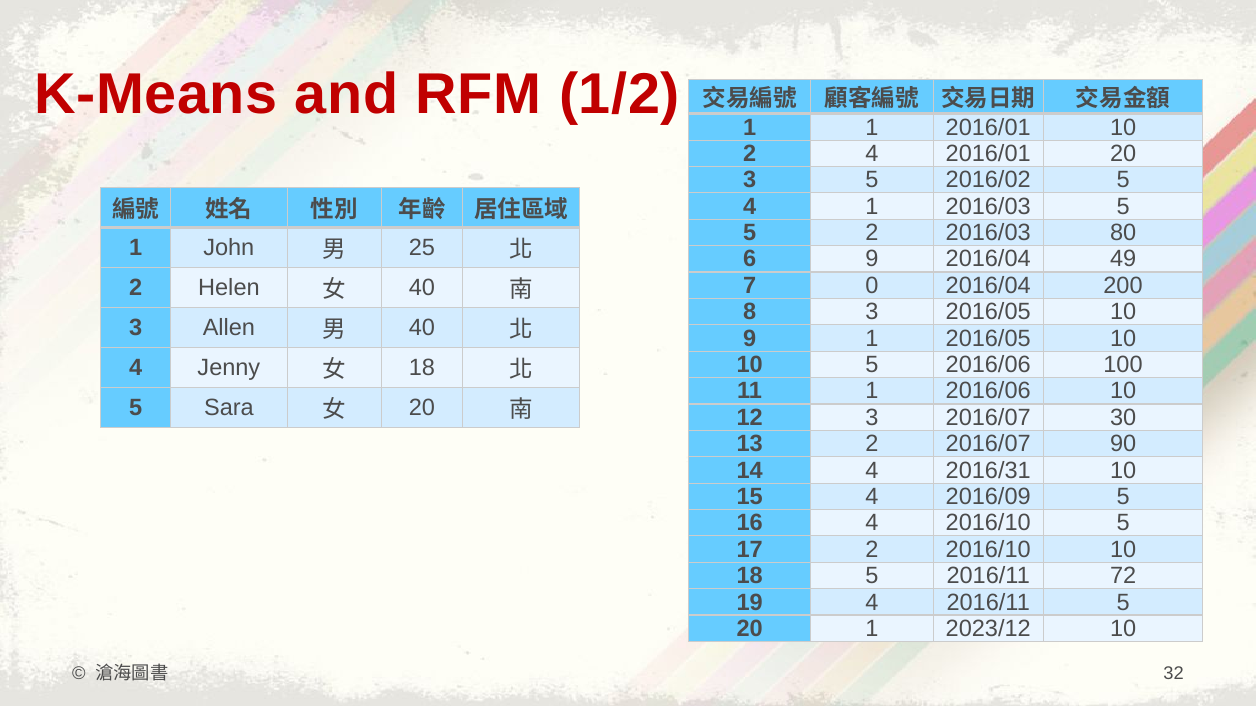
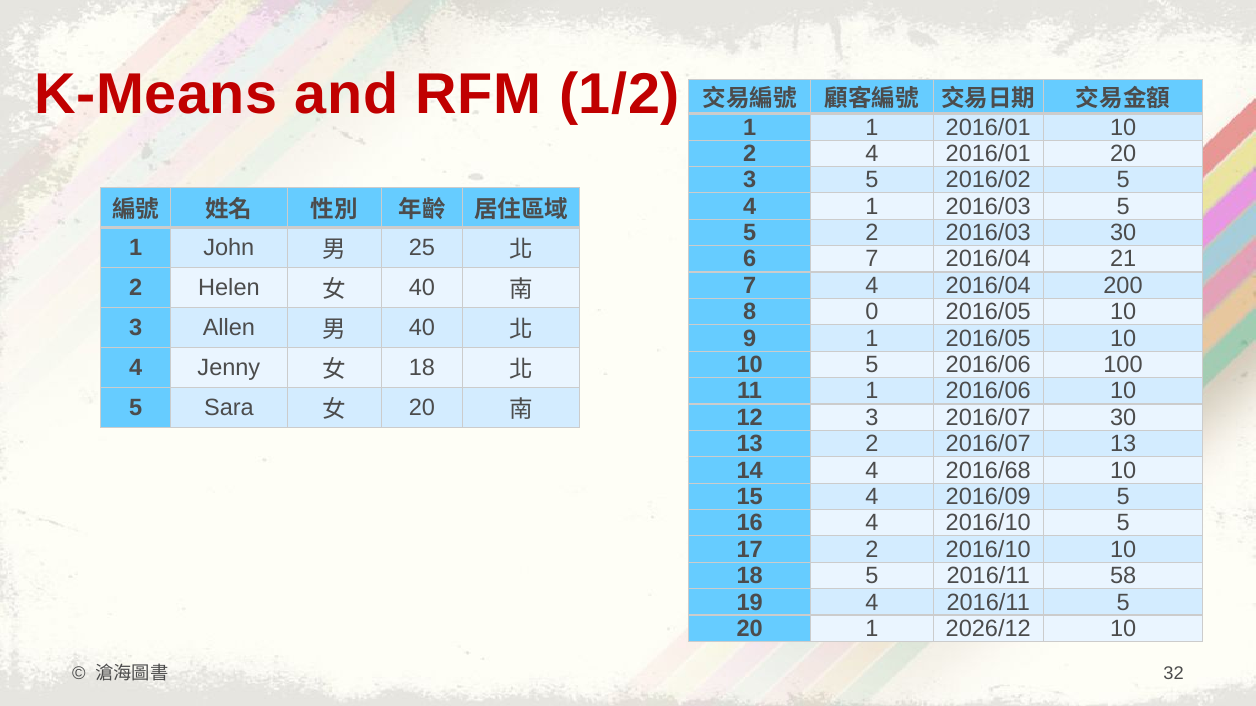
2016/03 80: 80 -> 30 (1123, 233)
6 9: 9 -> 7 (872, 259)
49: 49 -> 21 (1123, 259)
7 0: 0 -> 4 (872, 286)
8 3: 3 -> 0 (872, 312)
2016/07 90: 90 -> 13 (1123, 444)
2016/31: 2016/31 -> 2016/68 (988, 471)
72: 72 -> 58 (1123, 576)
2023/12: 2023/12 -> 2026/12 (988, 629)
